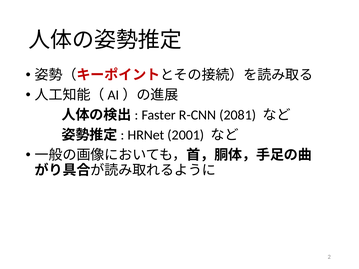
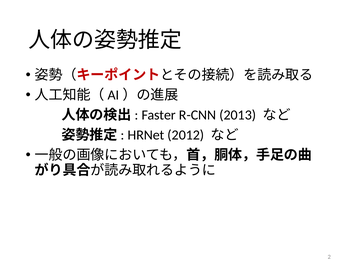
2081: 2081 -> 2013 (238, 115)
2001: 2001 -> 2012 (186, 135)
